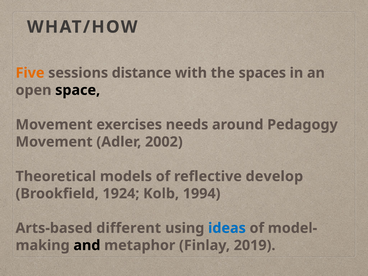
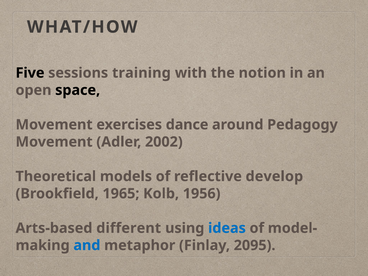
Five colour: orange -> black (30, 73)
distance: distance -> training (141, 73)
spaces: spaces -> notion (262, 73)
needs: needs -> dance (187, 125)
1924: 1924 -> 1965 (121, 194)
1994: 1994 -> 1956 (202, 194)
and colour: black -> blue (87, 245)
2019: 2019 -> 2095 (255, 245)
